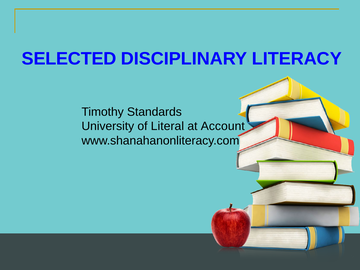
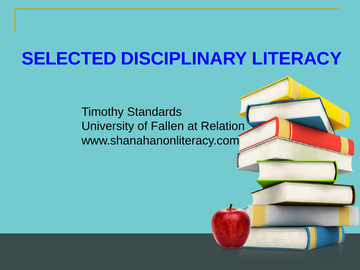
Literal: Literal -> Fallen (167, 126)
Account: Account -> Relation (223, 126)
